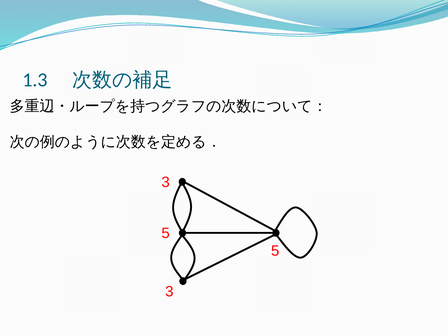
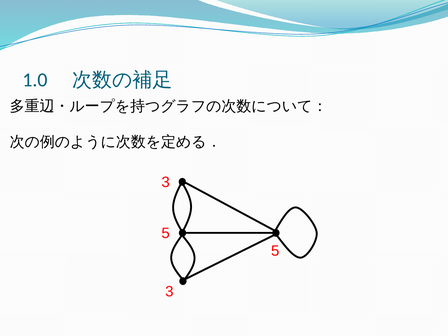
1.3: 1.3 -> 1.0 (35, 80)
